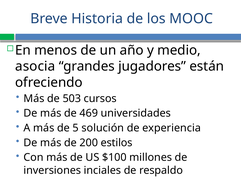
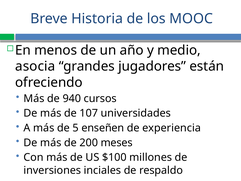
503: 503 -> 940 (72, 98)
469: 469 -> 107 (89, 113)
solución: solución -> enseñen (103, 128)
estilos: estilos -> meses (117, 142)
